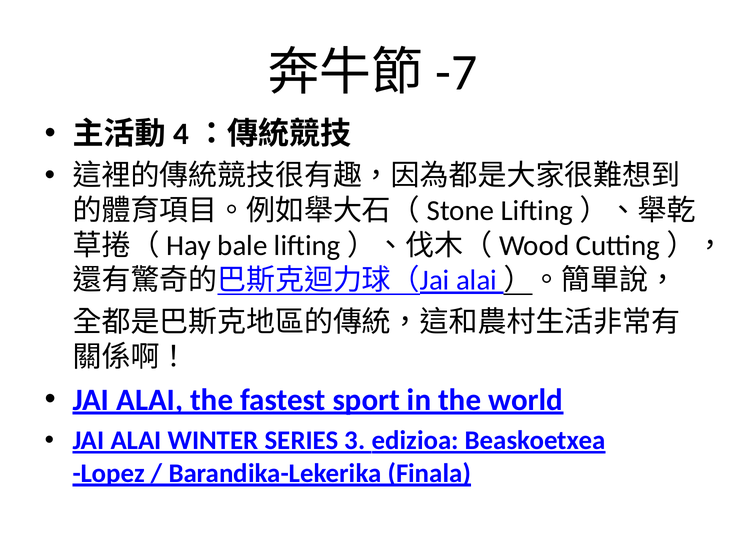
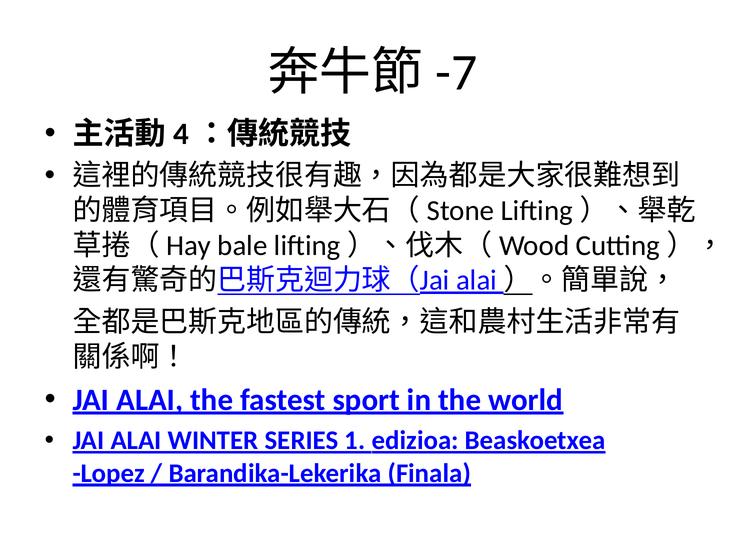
3: 3 -> 1 (355, 440)
